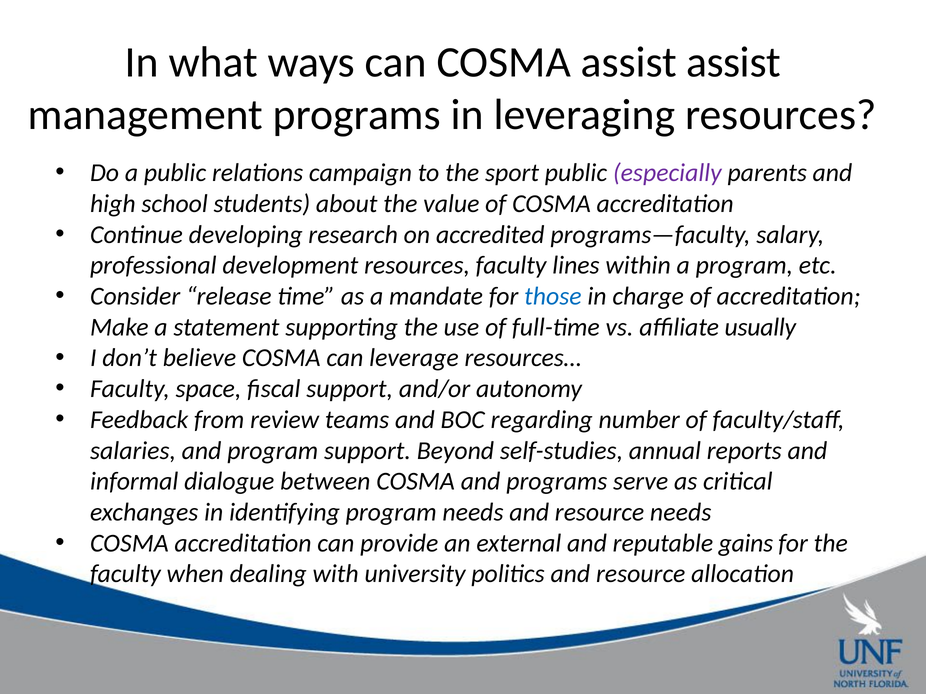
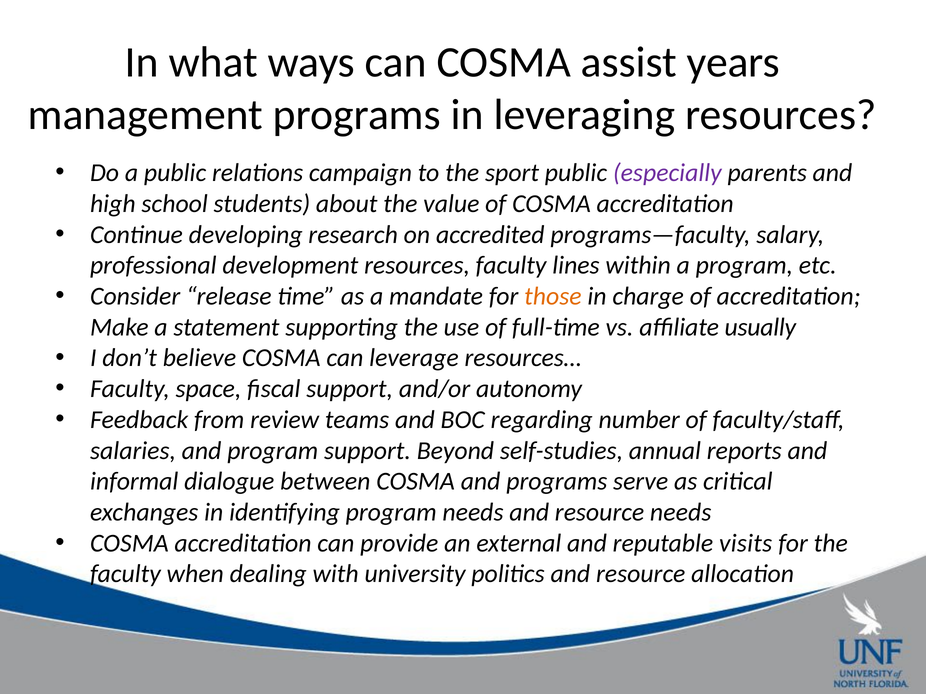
assist assist: assist -> years (733, 62)
those colour: blue -> orange (553, 297)
gains: gains -> visits (746, 544)
